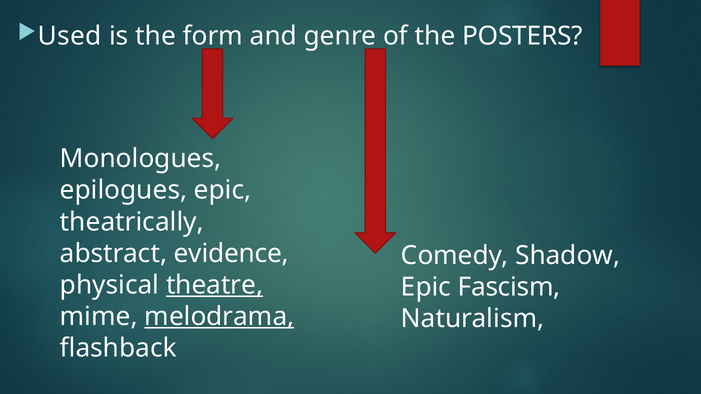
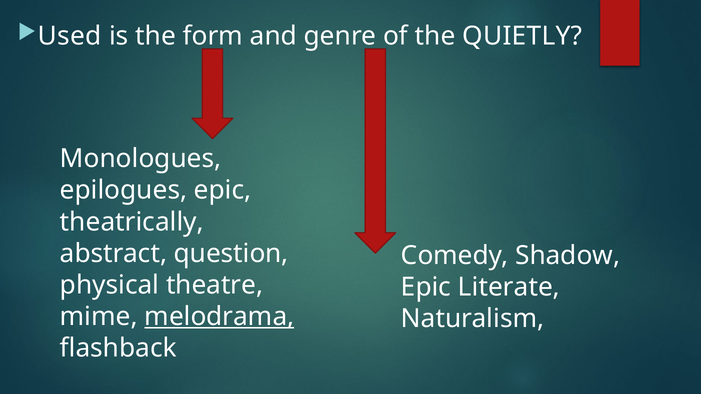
POSTERS: POSTERS -> QUIETLY (522, 36)
evidence: evidence -> question (231, 254)
theatre underline: present -> none (215, 285)
Fascism: Fascism -> Literate (509, 288)
